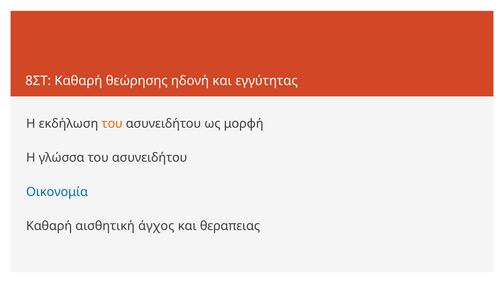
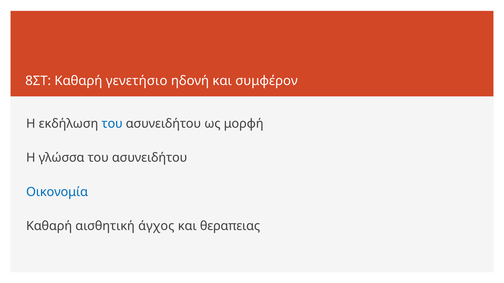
θεώρησης: θεώρησης -> γενετήσιο (137, 81)
εγγύτητας: εγγύτητας -> συμφέρον (267, 81)
του colour: orange -> blue (112, 124)
